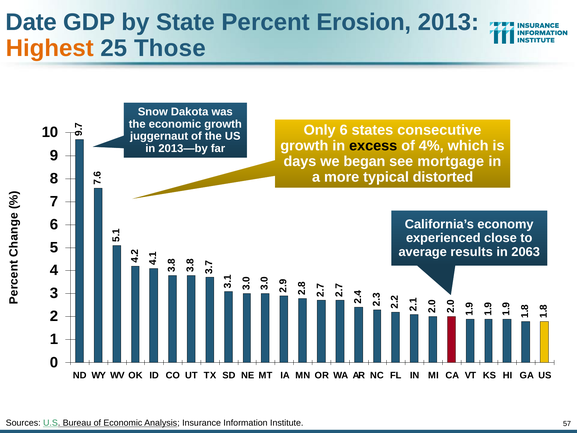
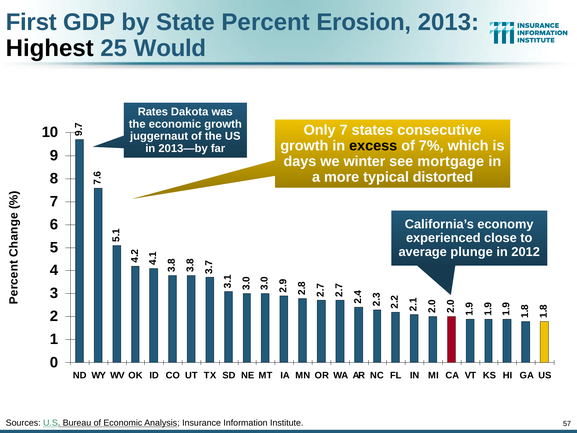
Date: Date -> First (31, 22)
Highest colour: orange -> black (50, 48)
Those: Those -> Would (170, 48)
Snow: Snow -> Rates (153, 112)
Only 6: 6 -> 7 (344, 130)
4%: 4% -> 7% (431, 146)
began: began -> winter (364, 161)
results: results -> plunge (472, 252)
2063: 2063 -> 2012 (526, 252)
